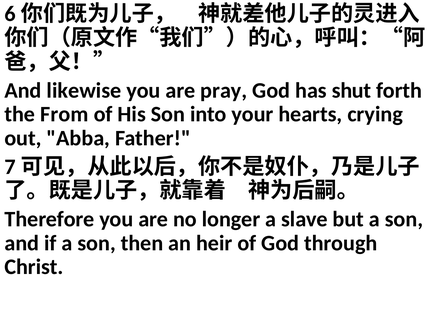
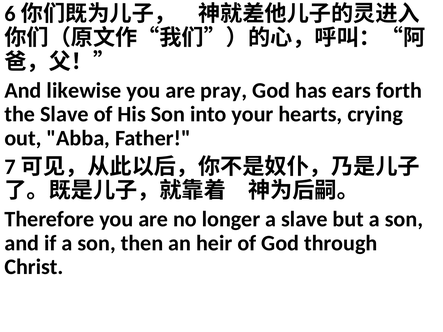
shut: shut -> ears (351, 90)
the From: From -> Slave (64, 114)
